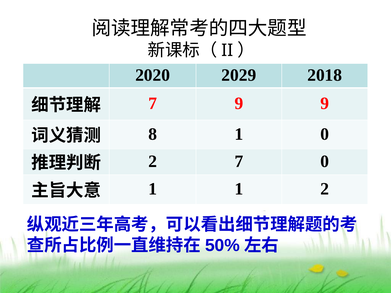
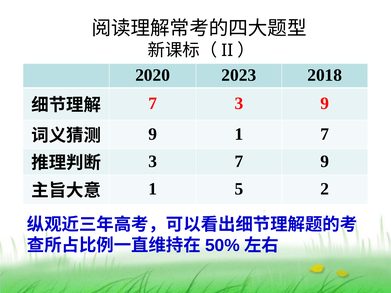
2029: 2029 -> 2023 (239, 75)
7 9: 9 -> 3 (239, 104)
8: 8 -> 9 (153, 134)
1 0: 0 -> 7 (325, 134)
2: 2 -> 3 (153, 162)
7 0: 0 -> 9 (325, 162)
1 1: 1 -> 5 (239, 189)
